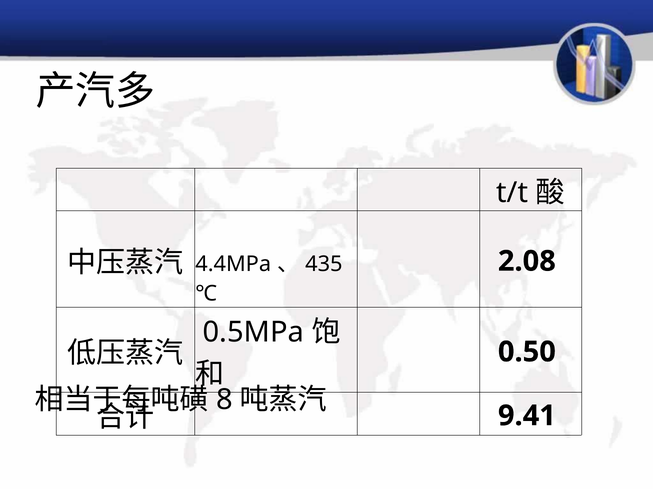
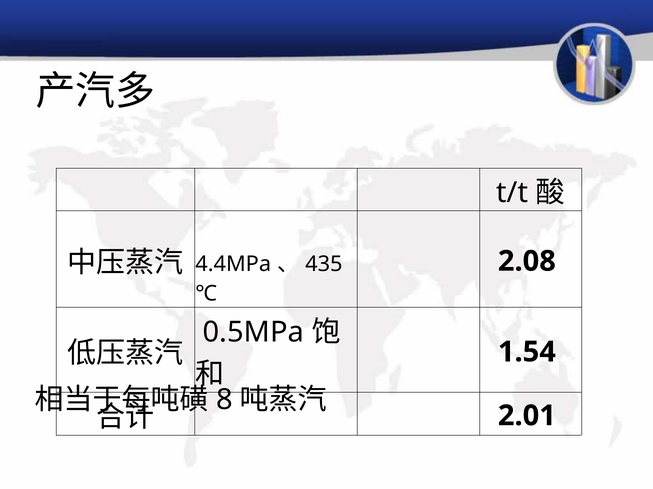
0.50: 0.50 -> 1.54 (527, 352)
9.41: 9.41 -> 2.01 (527, 416)
